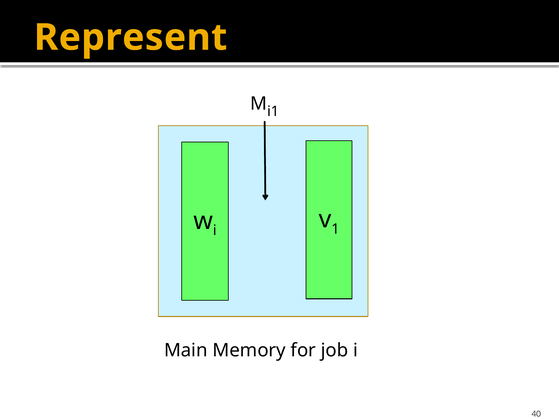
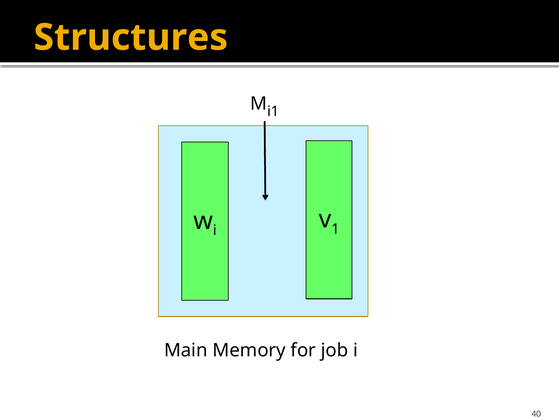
Represent: Represent -> Structures (131, 38)
